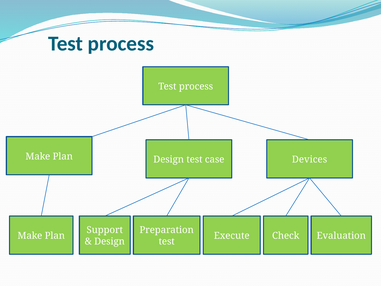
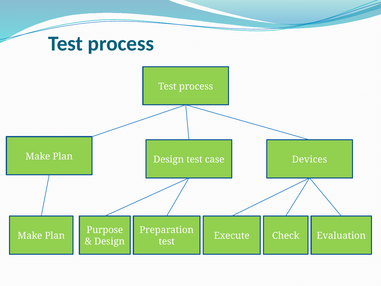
Support: Support -> Purpose (105, 230)
